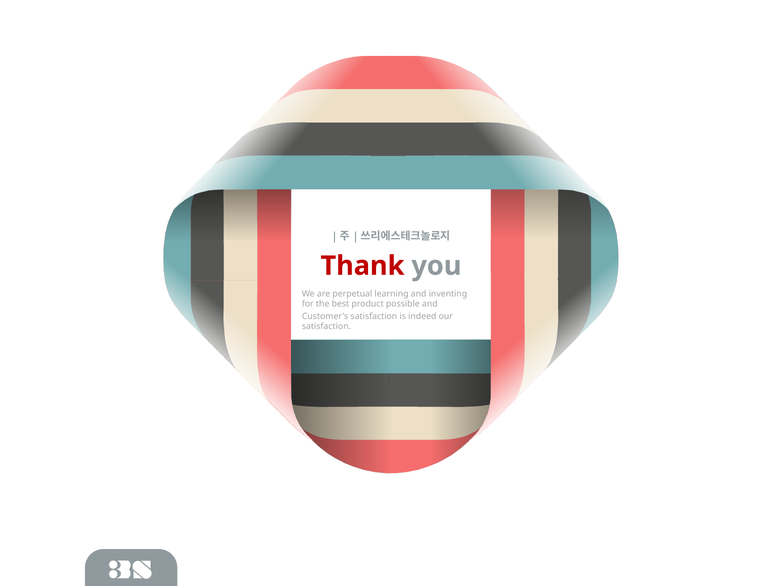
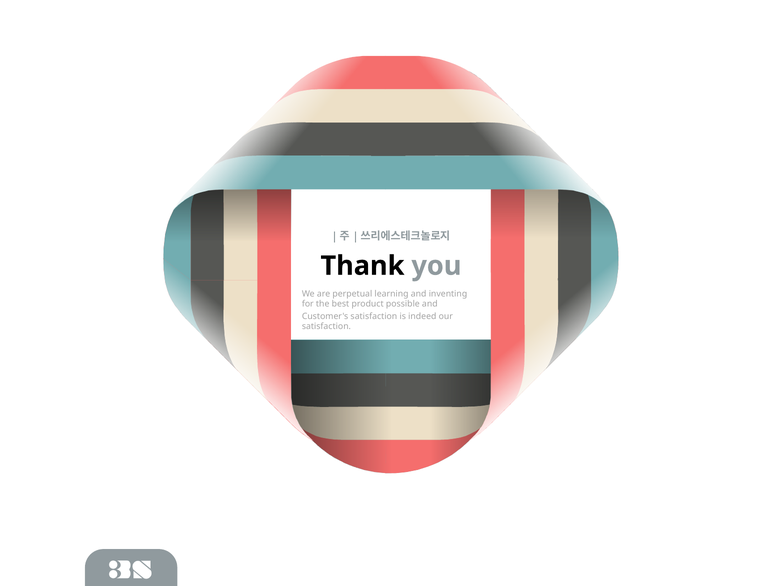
Thank colour: red -> black (362, 266)
